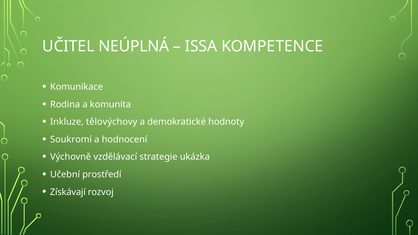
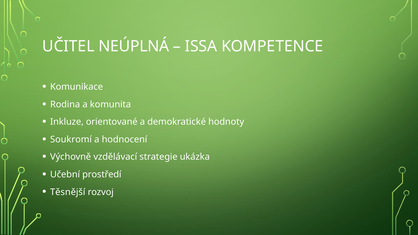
tělovýchovy: tělovýchovy -> orientované (112, 122)
Získávají: Získávají -> Těsnější (68, 192)
